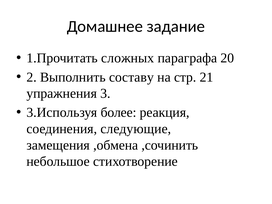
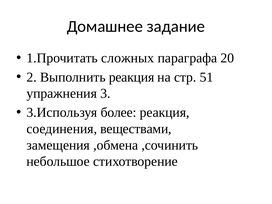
Выполнить составу: составу -> реакция (132, 77)
21: 21 -> 51 (207, 77)
следующие: следующие -> веществами (136, 129)
